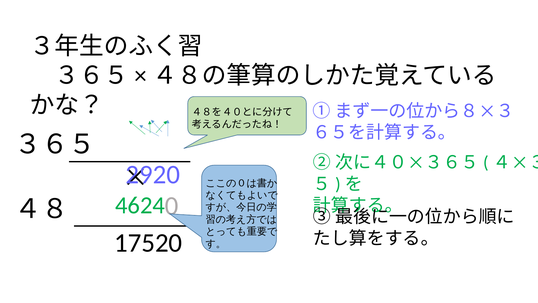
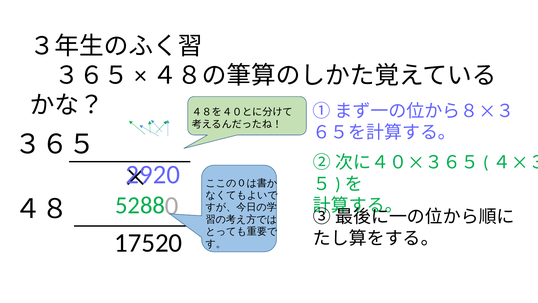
4624: 4624 -> 5288 (140, 205)
